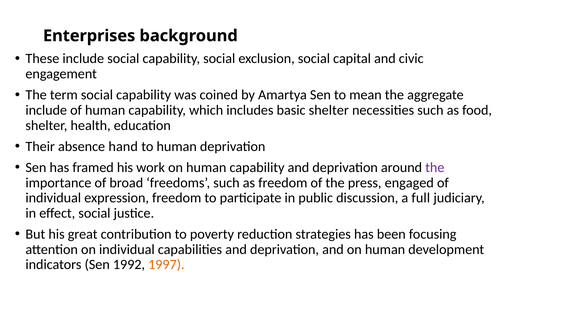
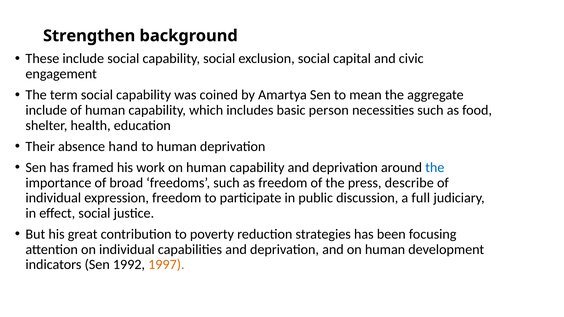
Enterprises: Enterprises -> Strengthen (89, 36)
basic shelter: shelter -> person (329, 110)
the colour: purple -> blue (435, 168)
engaged: engaged -> describe (409, 183)
